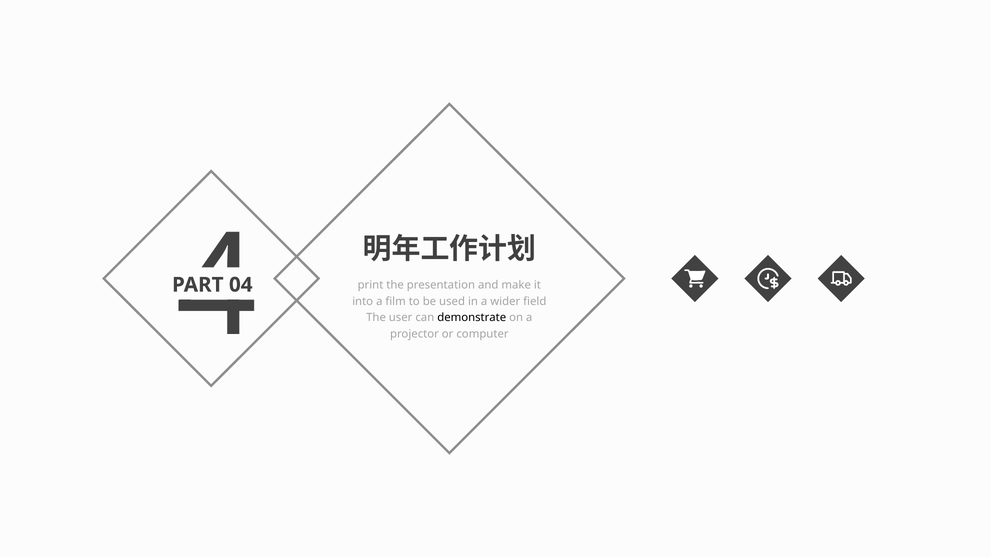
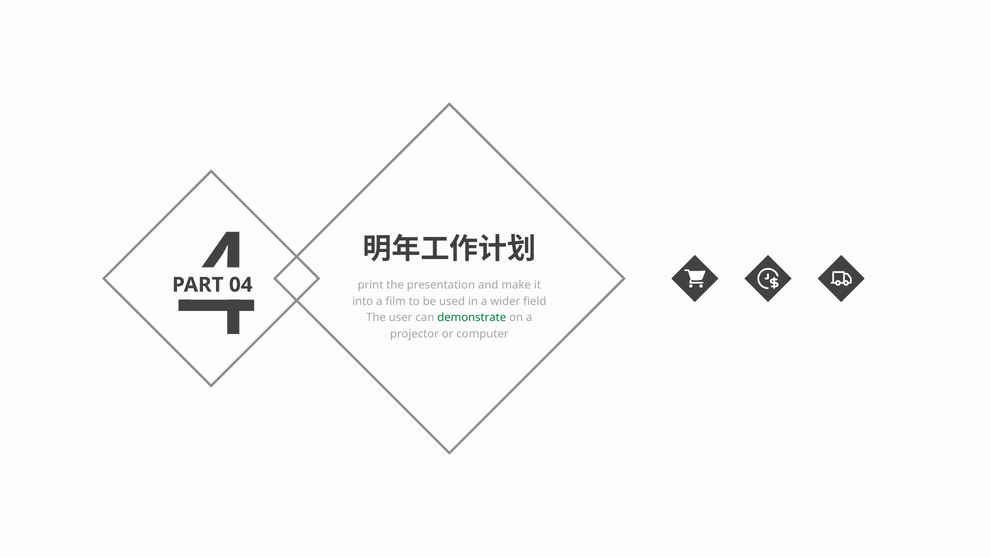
demonstrate colour: black -> green (472, 318)
